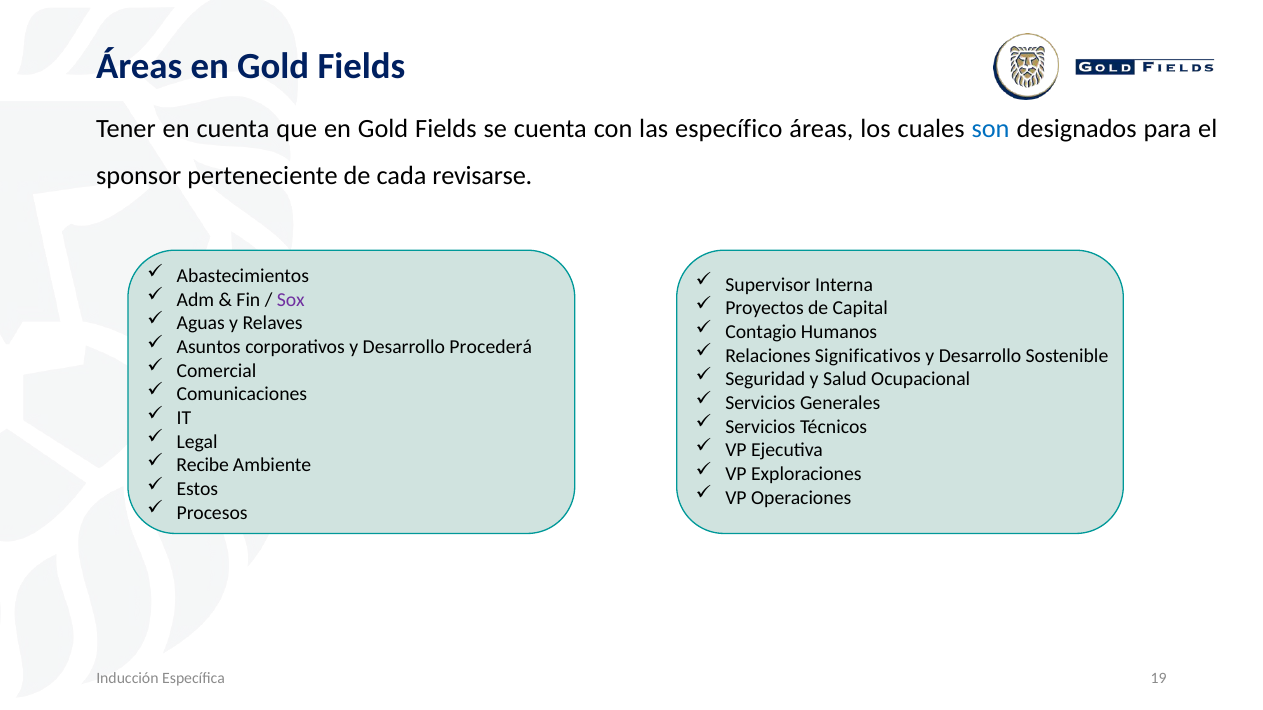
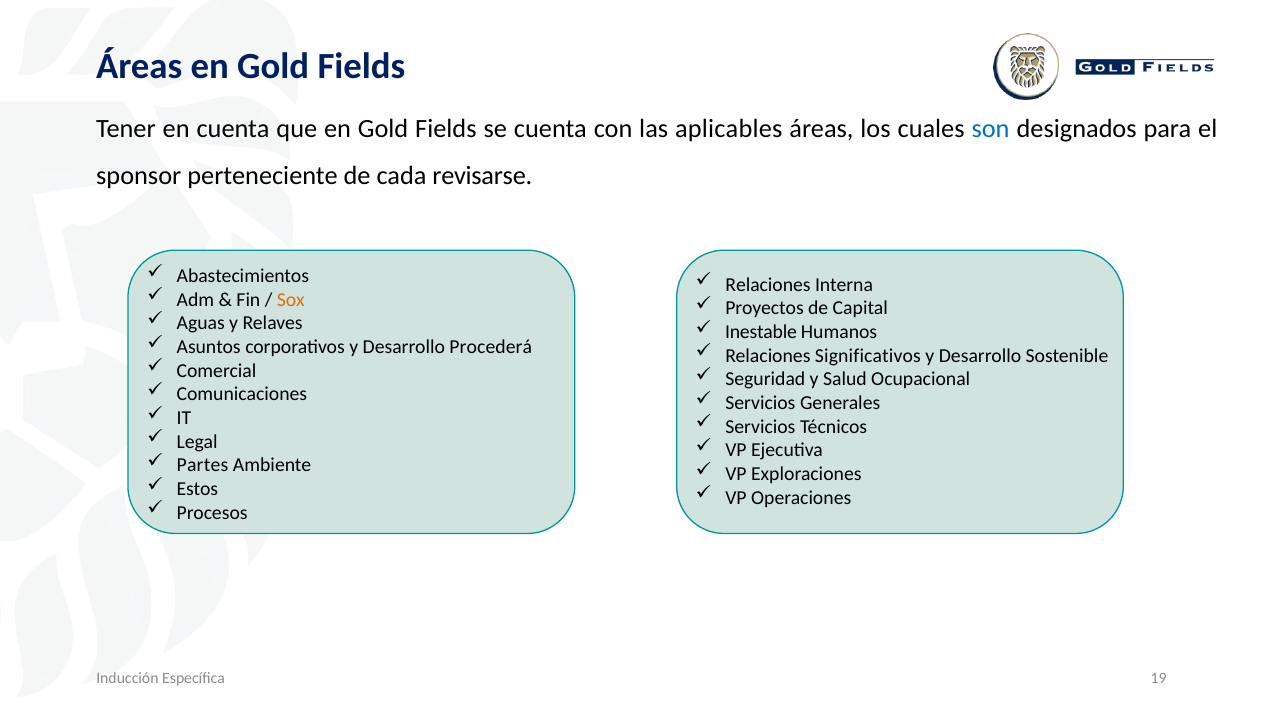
específico: específico -> aplicables (729, 129)
Supervisor: Supervisor -> Relaciones (768, 285)
Sox colour: purple -> orange (291, 300)
Contagio: Contagio -> Inestable (761, 332)
Recibe: Recibe -> Partes (202, 465)
